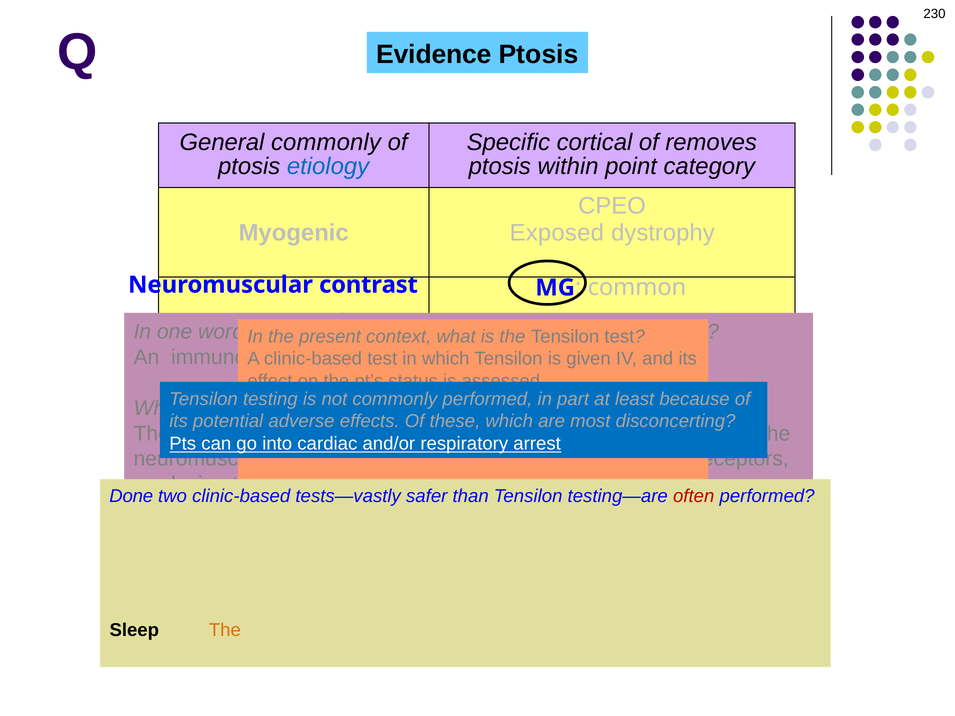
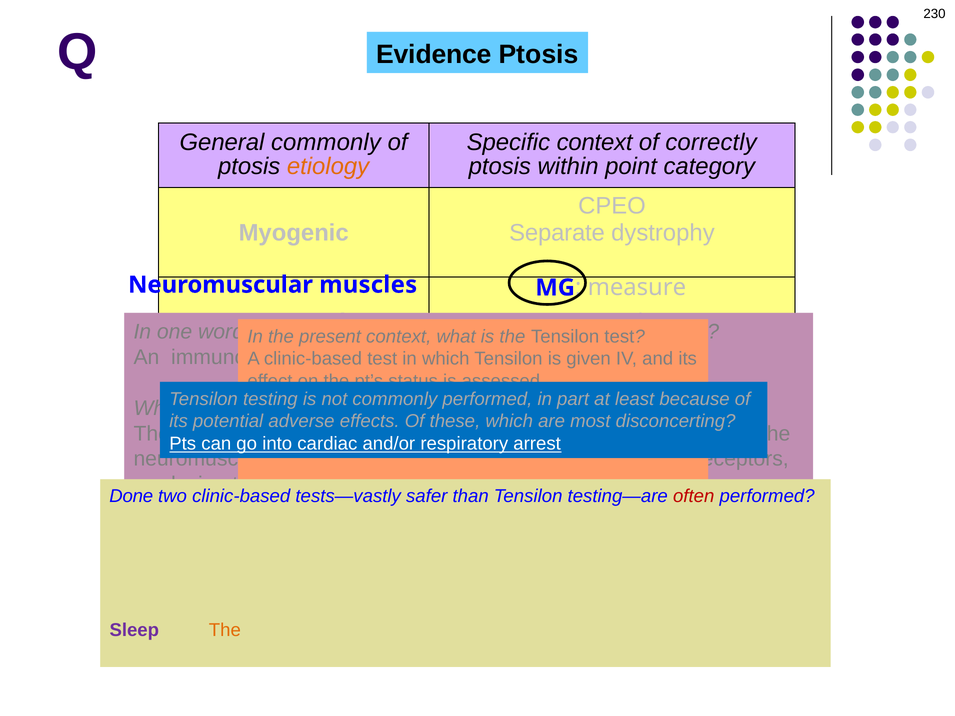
Specific cortical: cortical -> context (595, 142)
removes: removes -> correctly (711, 142)
etiology colour: blue -> orange (328, 167)
Exposed: Exposed -> Separate (557, 233)
contrast: contrast -> muscles (368, 285)
common: common -> measure (637, 288)
Sleep colour: black -> purple (134, 630)
